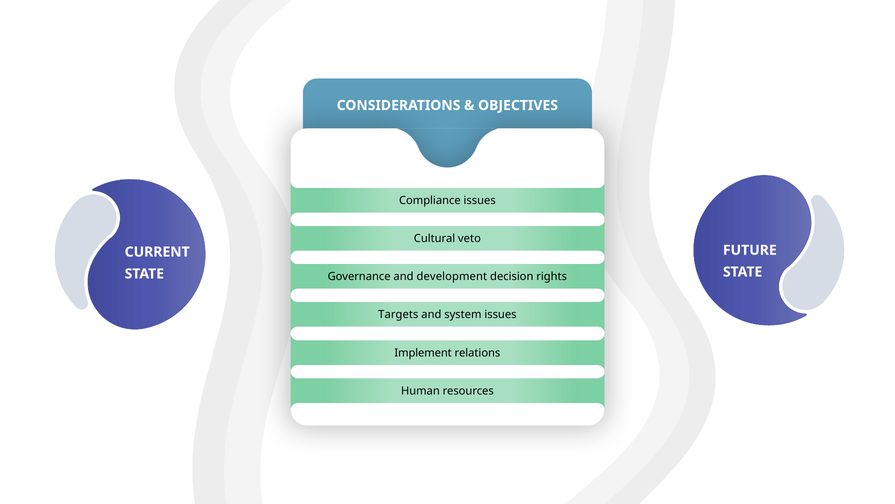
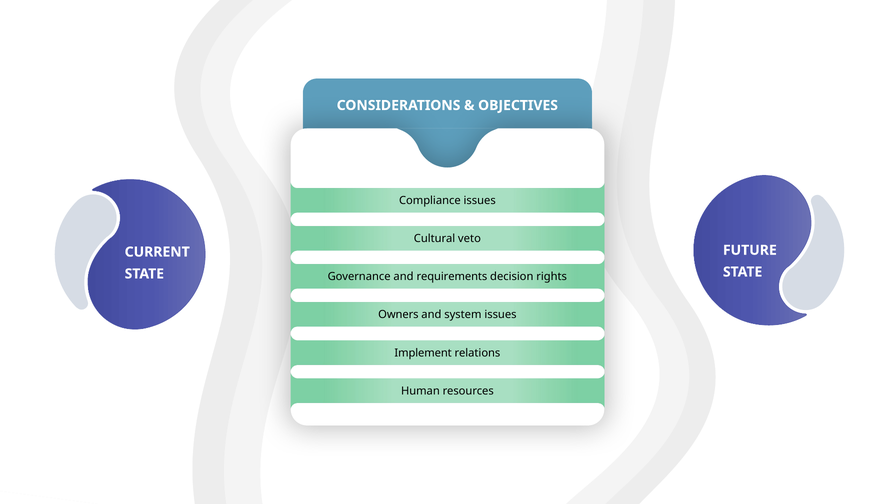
development: development -> requirements (452, 276)
Targets: Targets -> Owners (398, 314)
